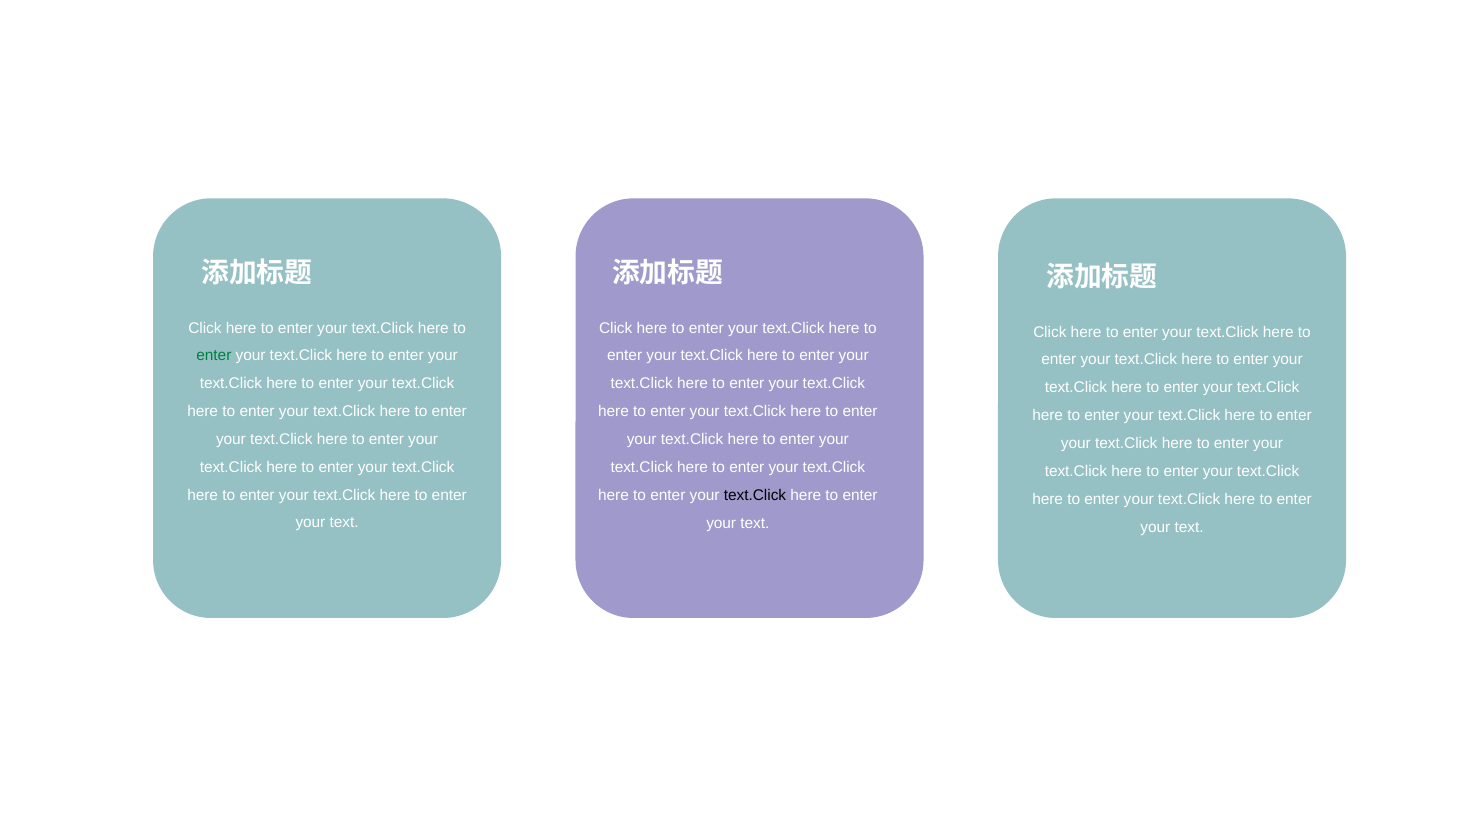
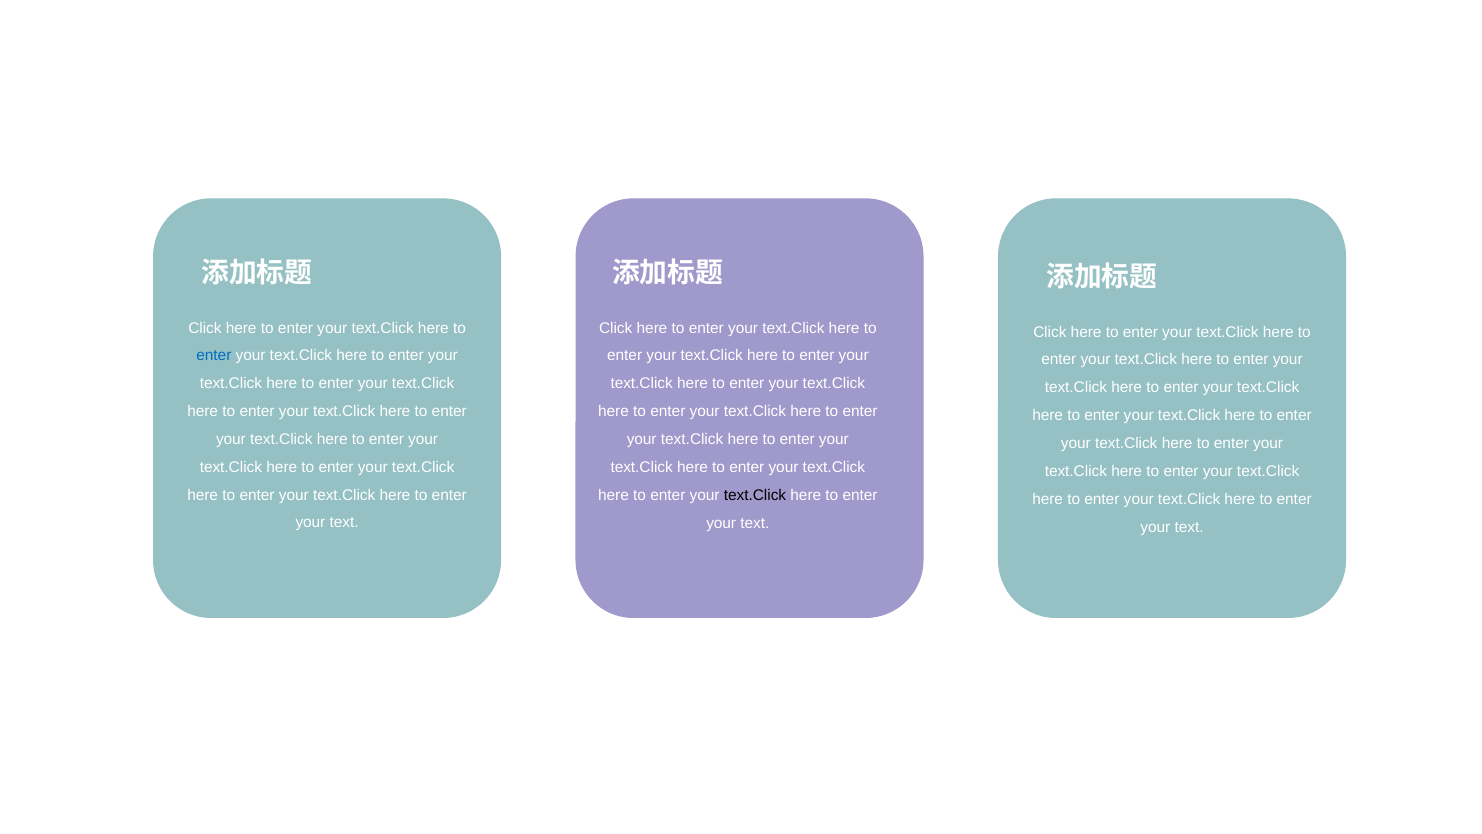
enter colour: green -> blue (214, 356)
